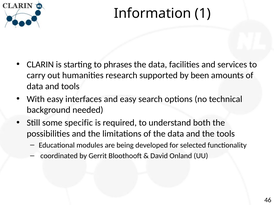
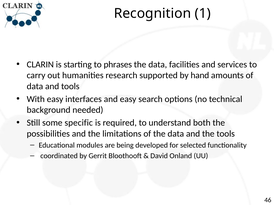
Information: Information -> Recognition (152, 13)
been: been -> hand (200, 76)
